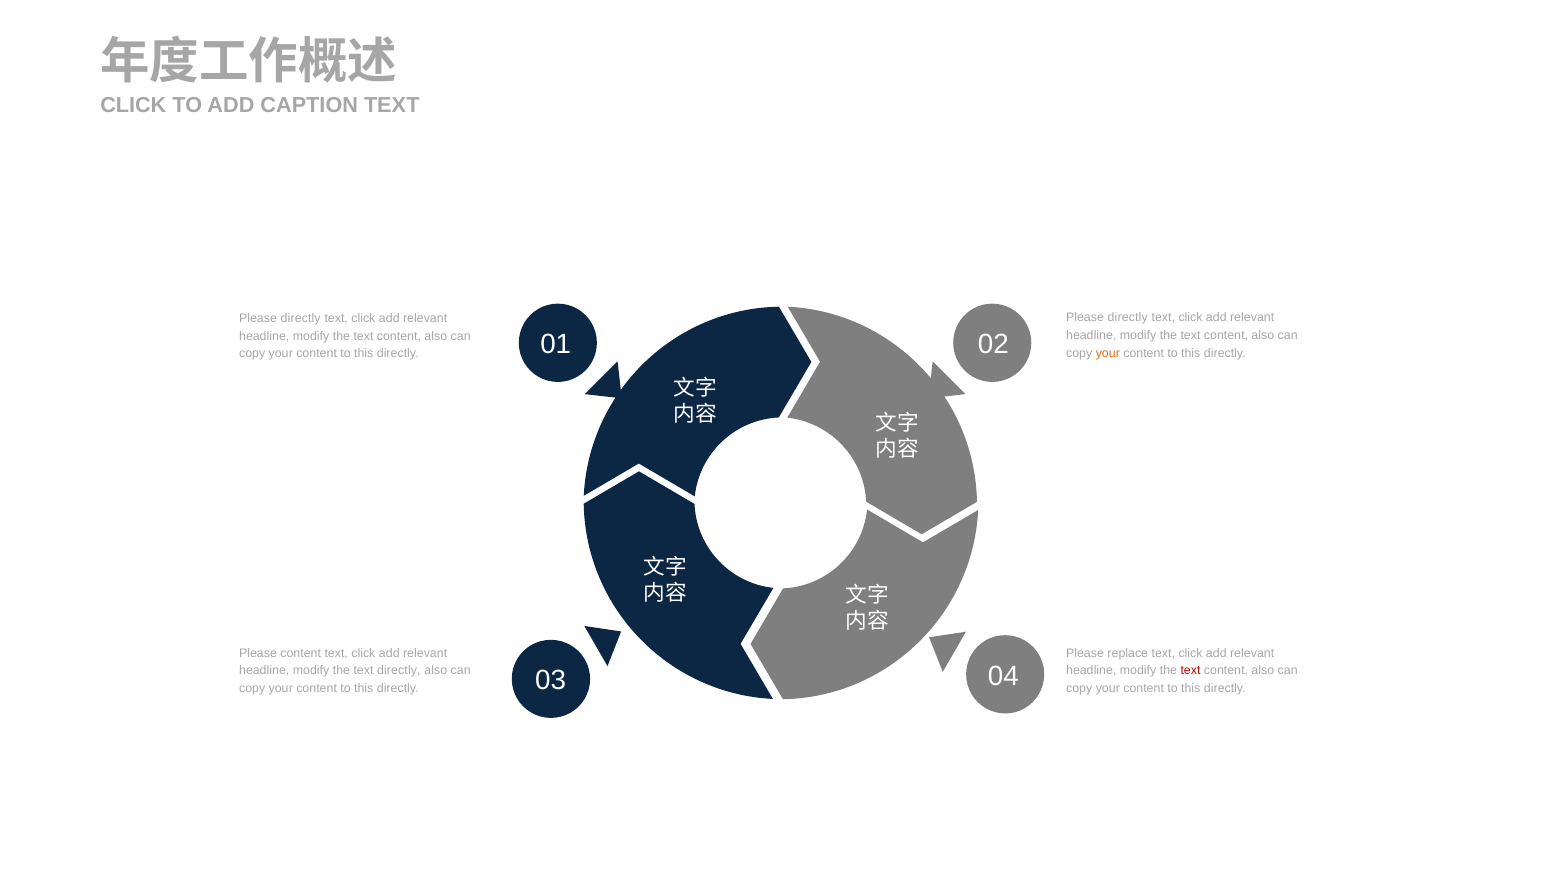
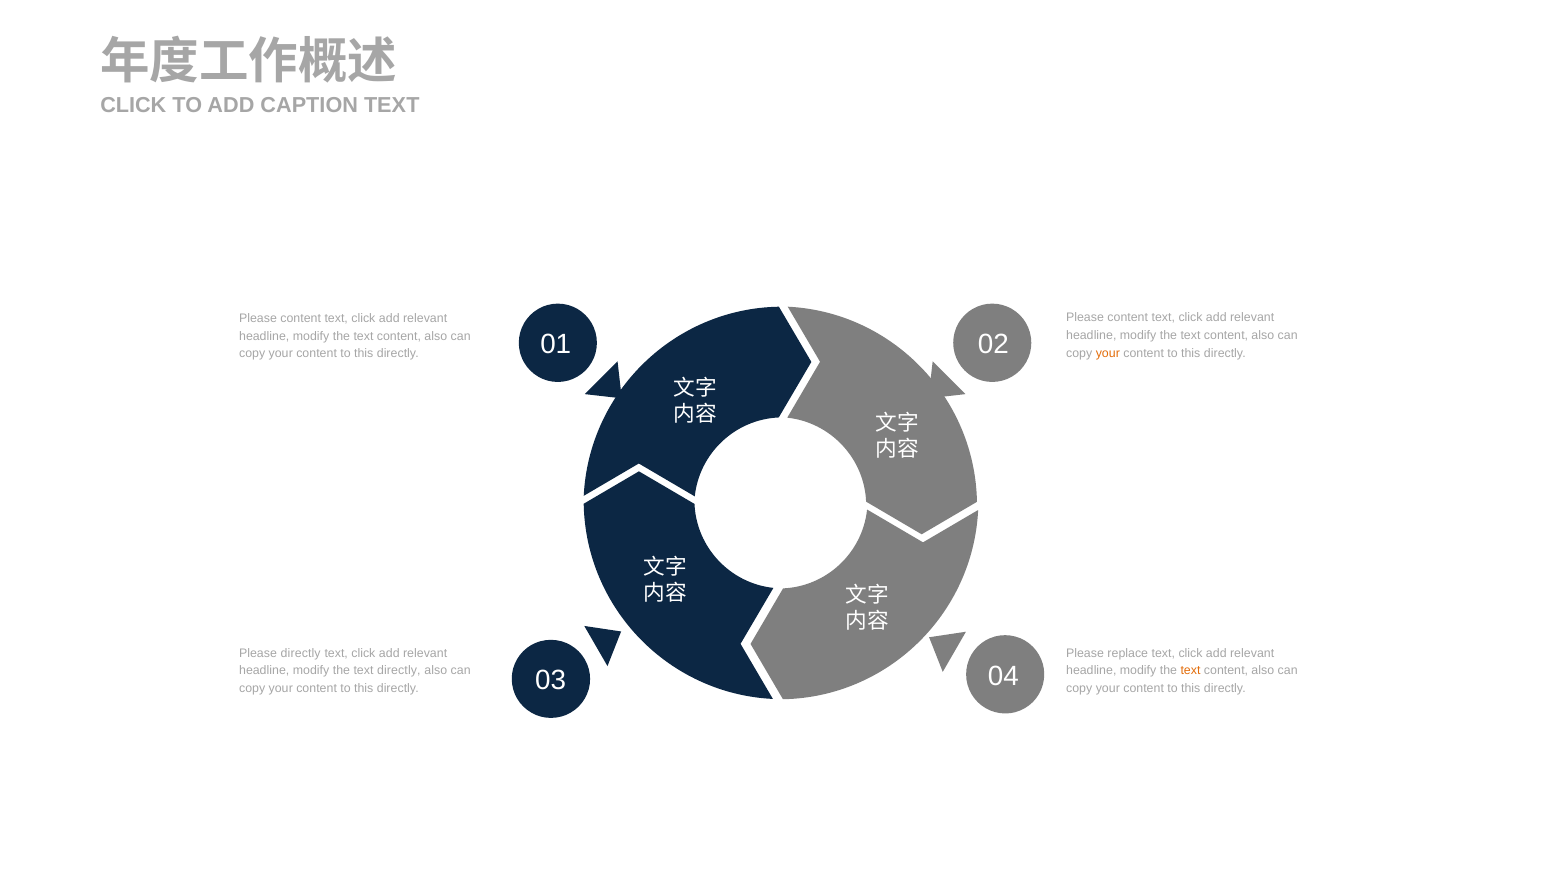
directly: directly -> content (1128, 318)
directly: directly -> content (301, 318)
Please content: content -> directly (301, 653)
text colour: red -> orange (1191, 671)
